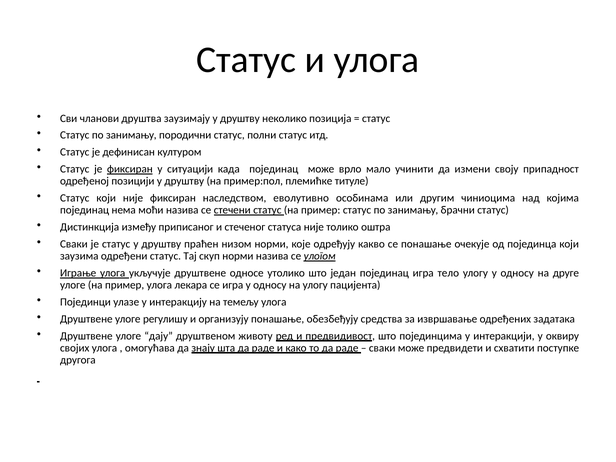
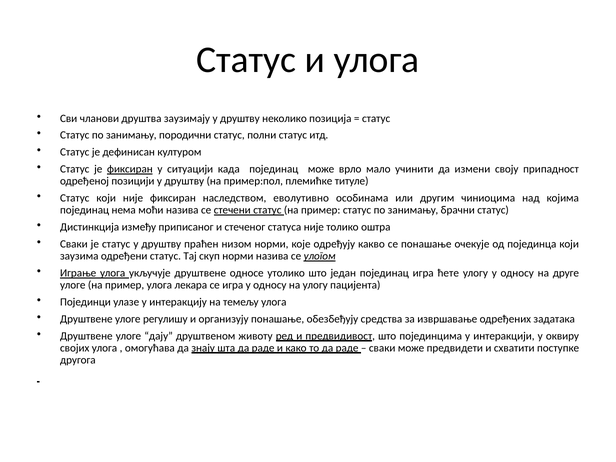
тело: тело -> ћете (448, 273)
